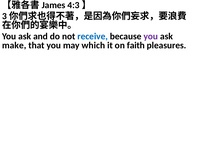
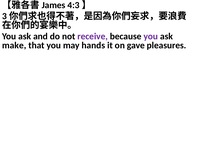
receive colour: blue -> purple (93, 36)
which: which -> hands (93, 45)
faith: faith -> gave (136, 45)
